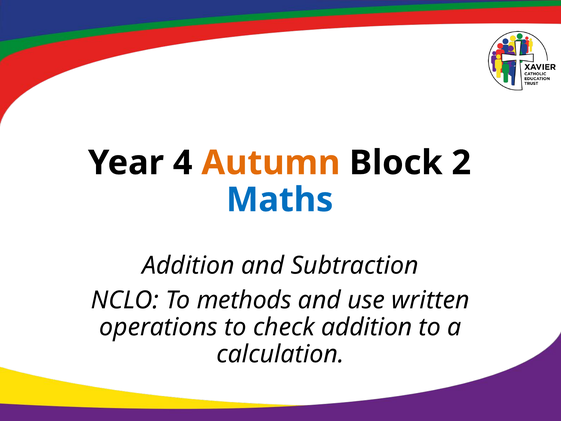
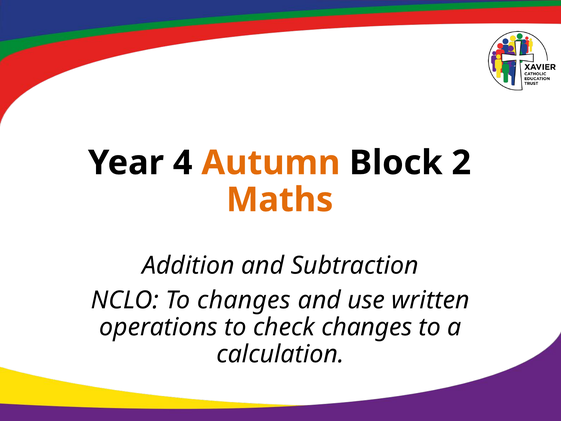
Maths colour: blue -> orange (280, 200)
To methods: methods -> changes (244, 300)
check addition: addition -> changes (367, 327)
